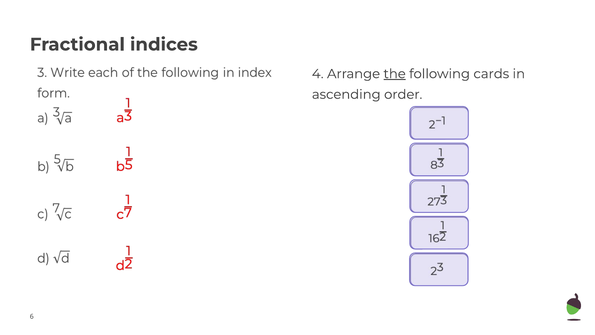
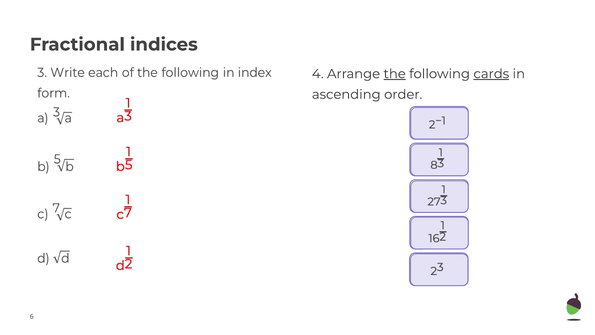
cards underline: none -> present (491, 74)
